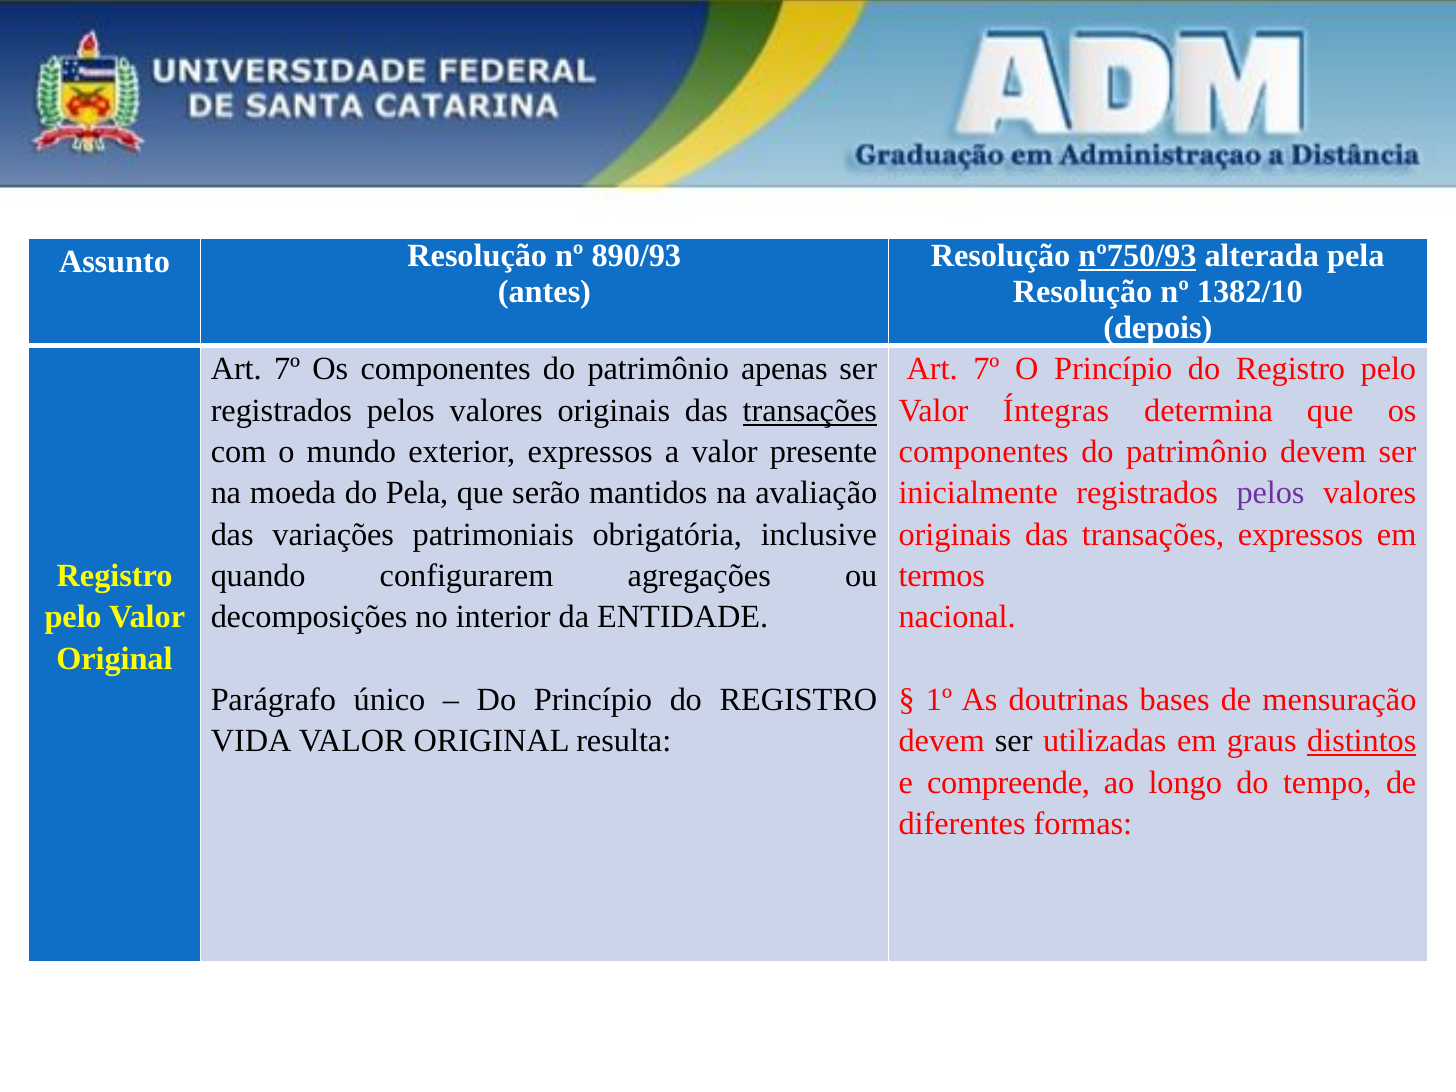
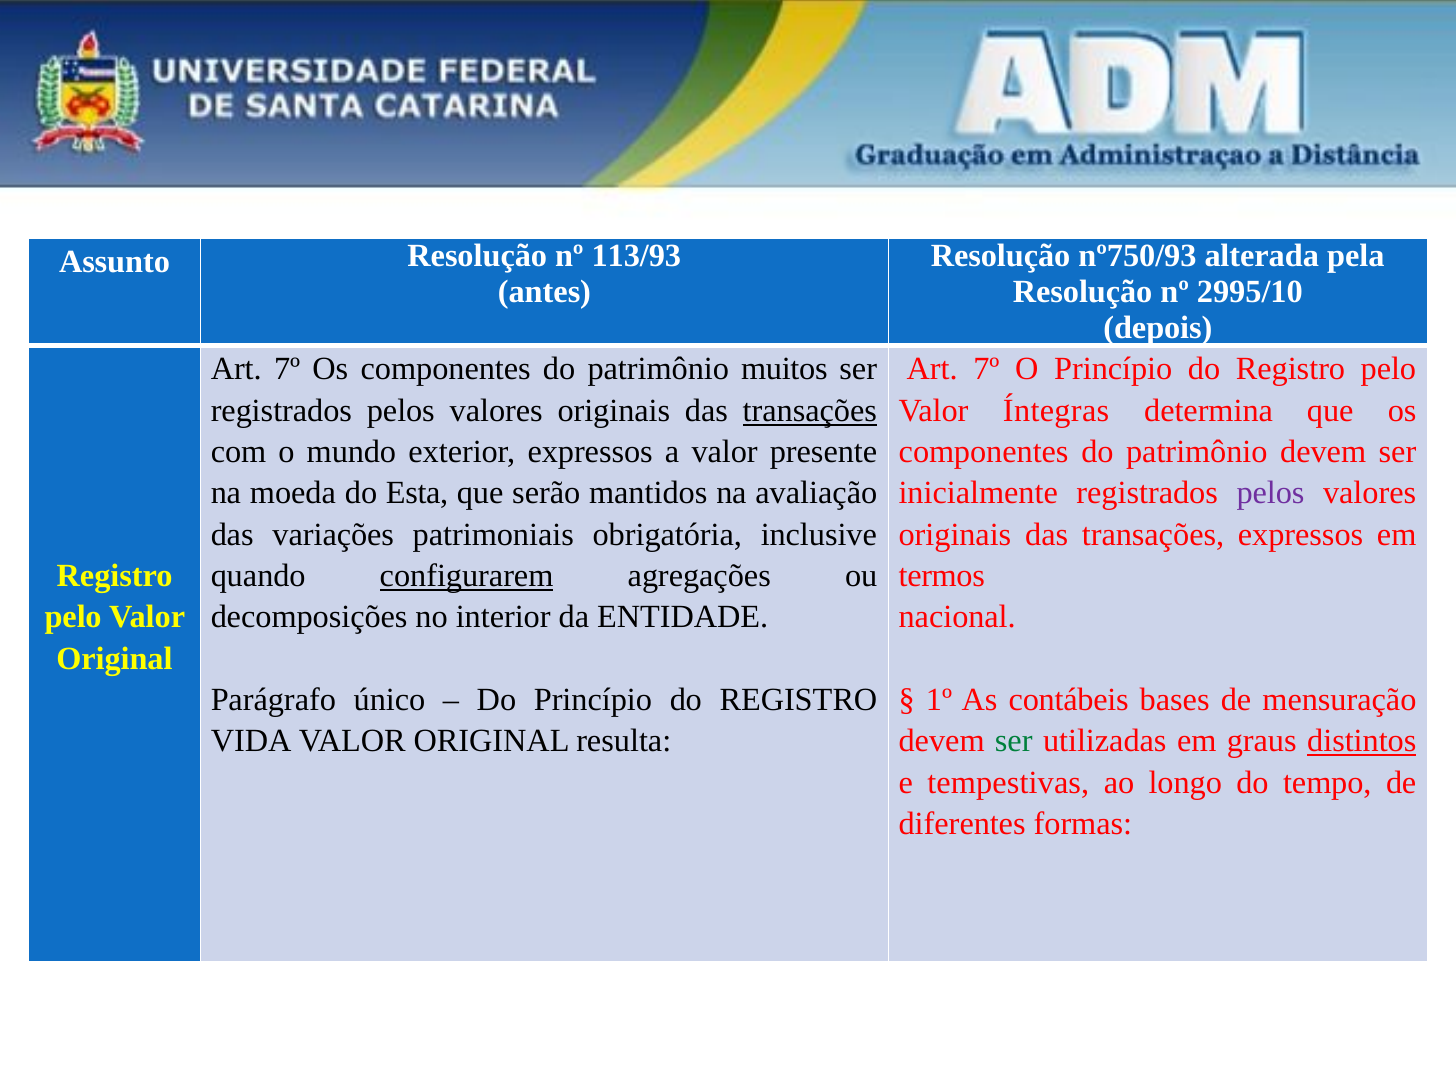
nº750/93 underline: present -> none (1137, 256)
890/93: 890/93 -> 113/93 (636, 256)
1382/10: 1382/10 -> 2995/10 (1250, 292)
apenas: apenas -> muitos (784, 369)
do Pela: Pela -> Esta (417, 493)
configurarem underline: none -> present (467, 576)
doutrinas: doutrinas -> contábeis (1069, 700)
ser colour: black -> green (1014, 741)
compreende: compreende -> tempestivas (1008, 783)
